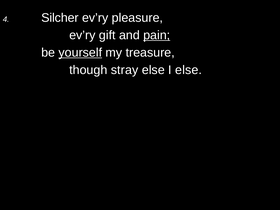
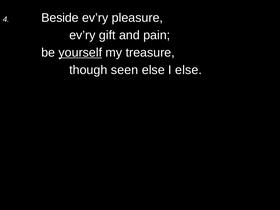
Silcher: Silcher -> Beside (60, 18)
pain underline: present -> none (157, 35)
stray: stray -> seen (125, 70)
